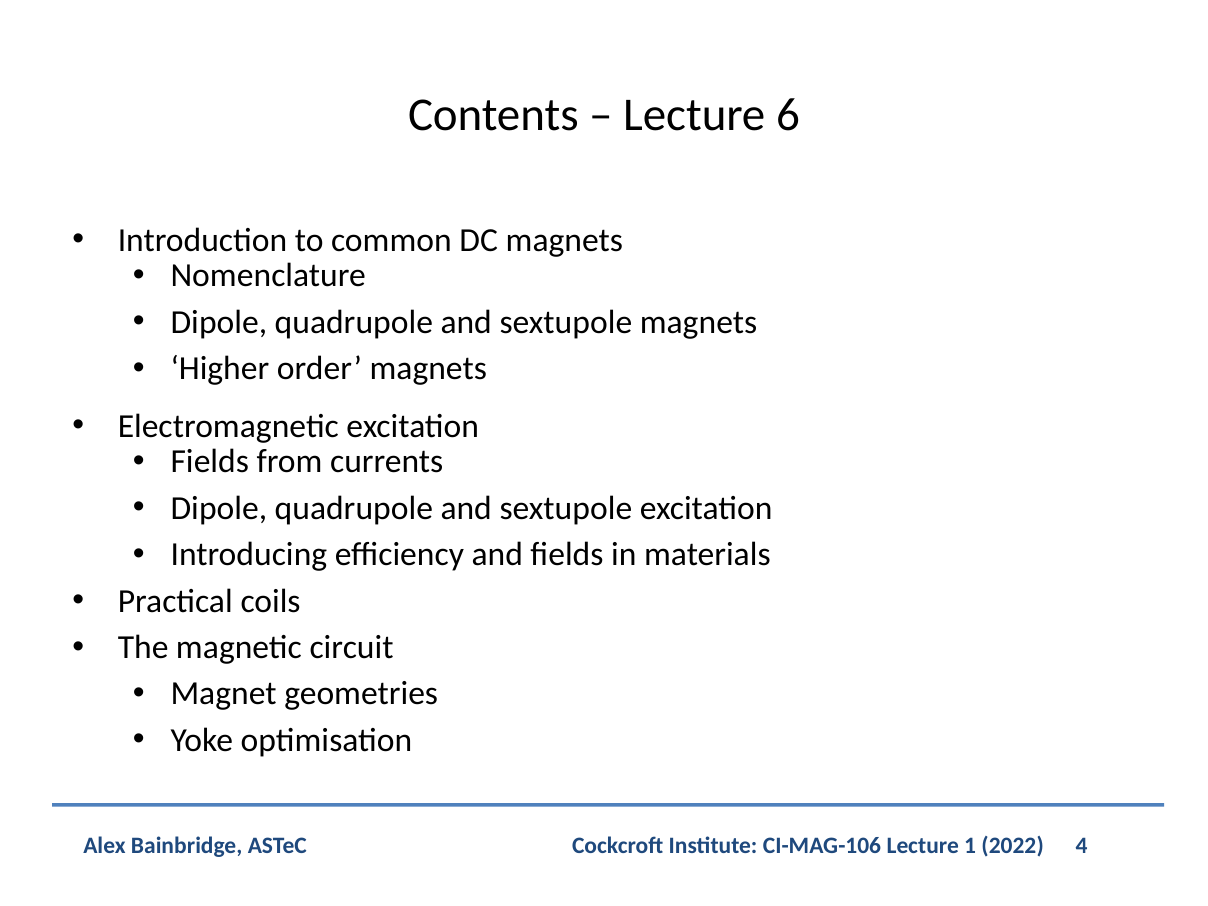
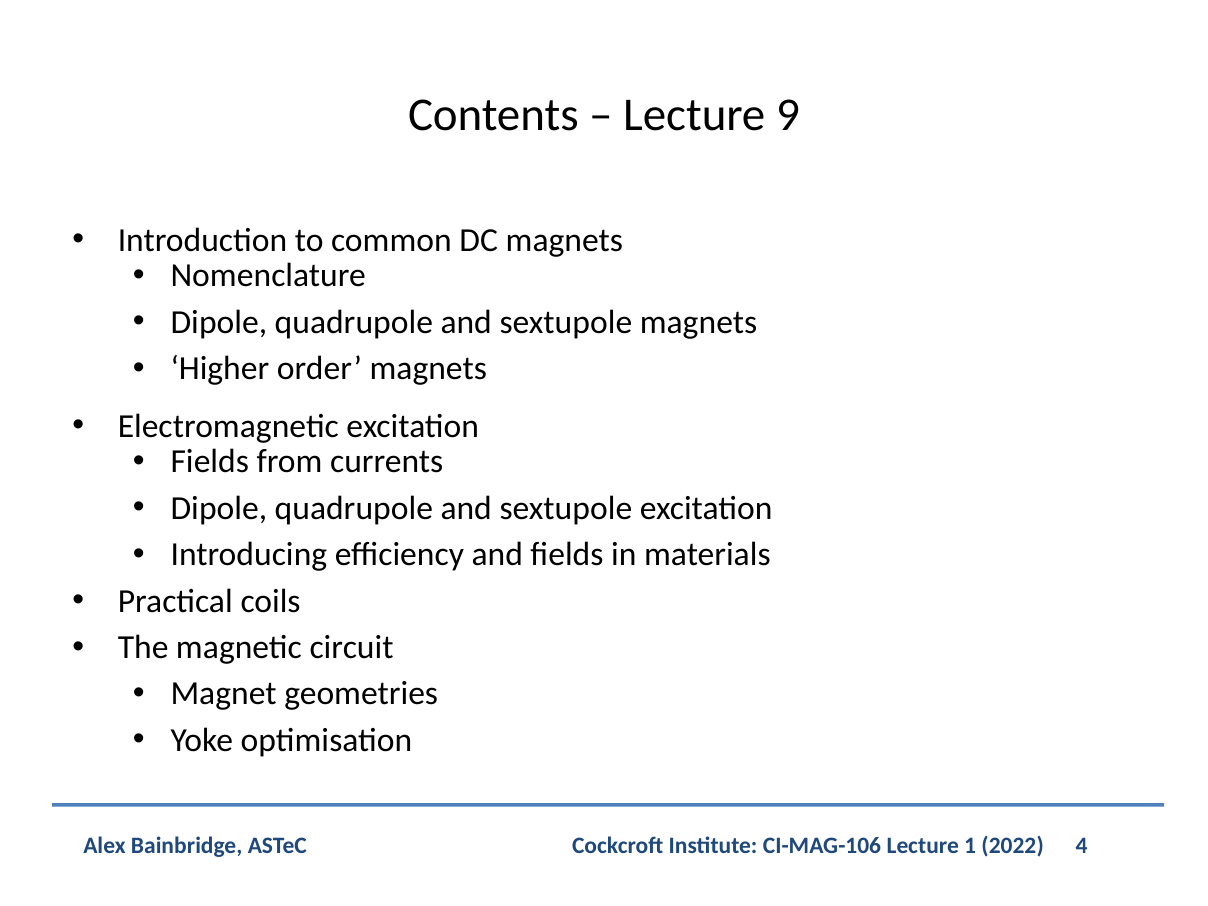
6: 6 -> 9 (788, 115)
